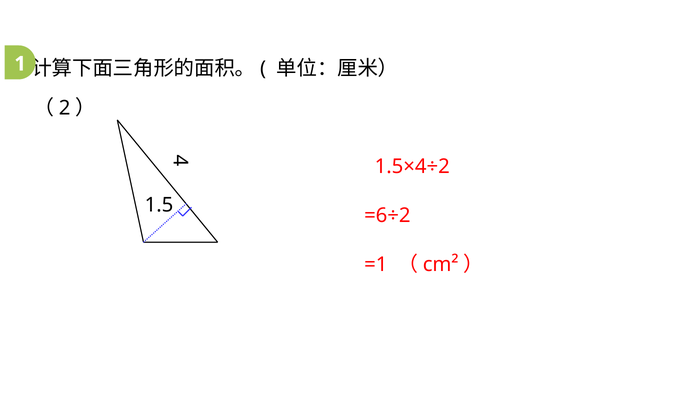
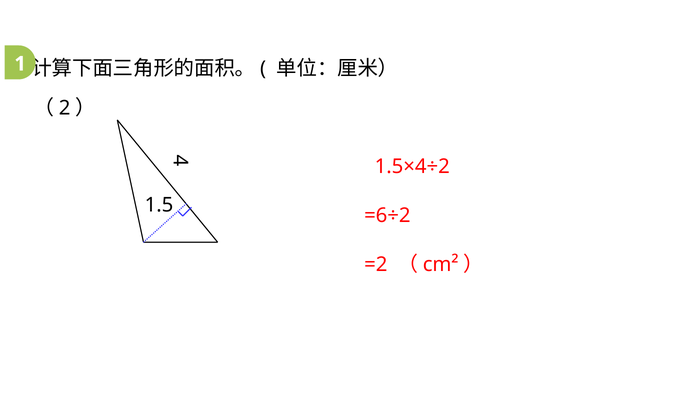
=1: =1 -> =2 (376, 264)
